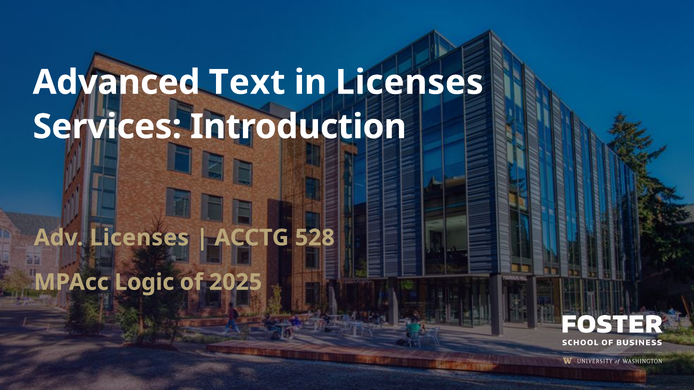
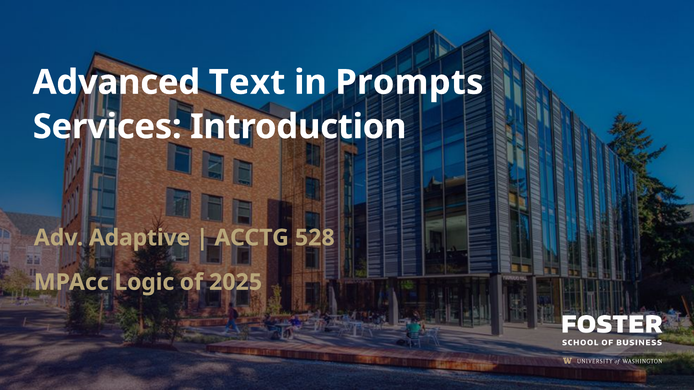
in Licenses: Licenses -> Prompts (409, 82)
Adv Licenses: Licenses -> Adaptive (140, 238)
